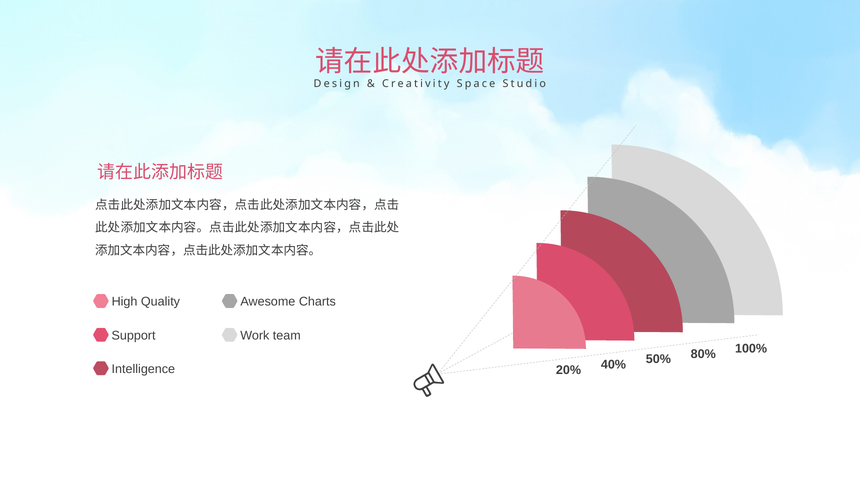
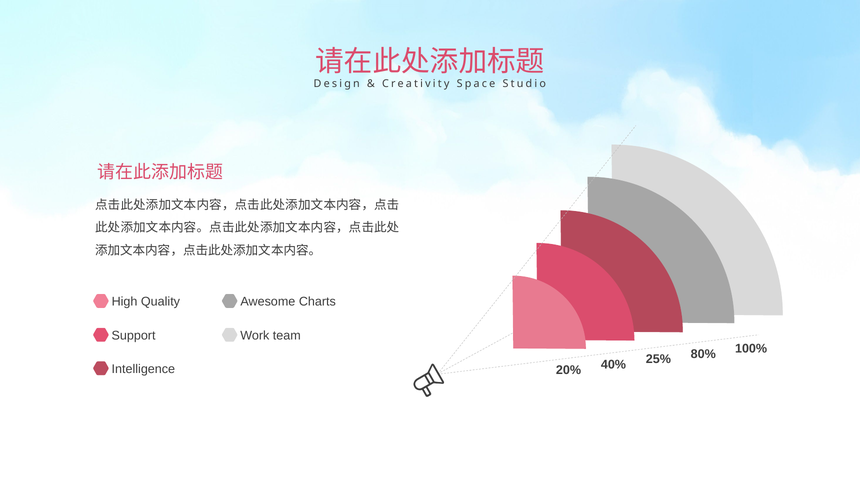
50%: 50% -> 25% (658, 359)
